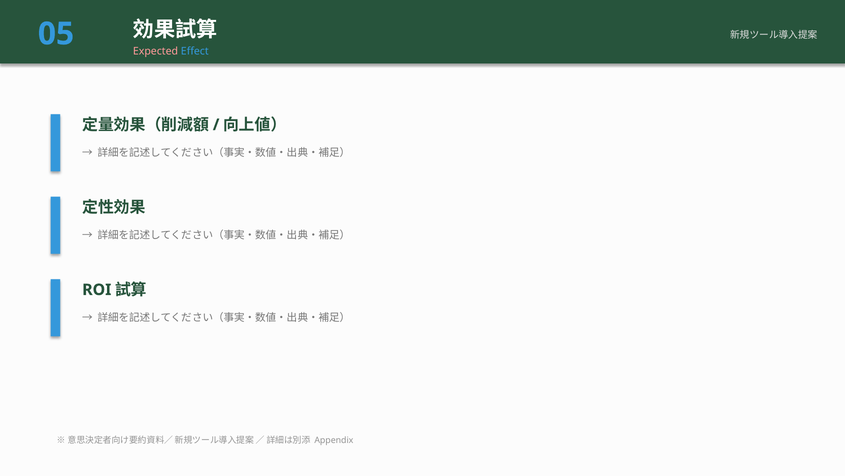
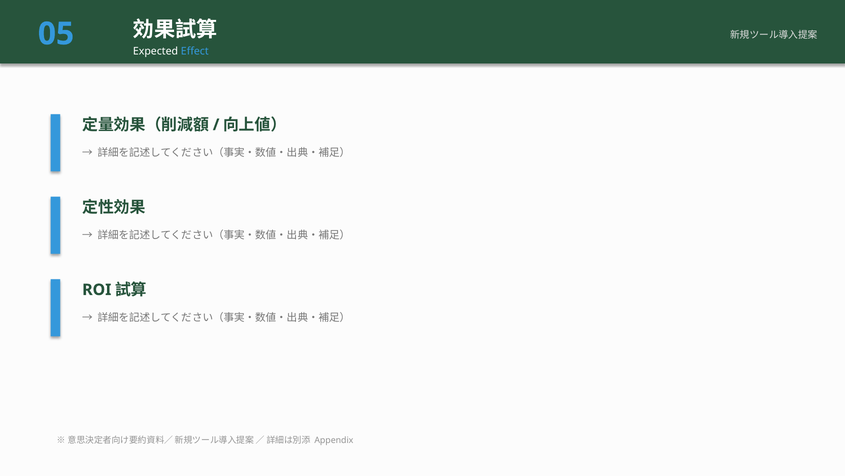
Expected colour: pink -> white (156, 51)
